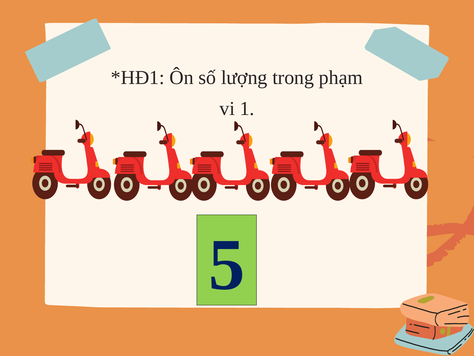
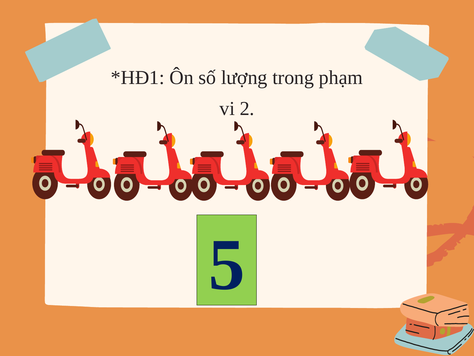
1: 1 -> 2 (247, 109)
